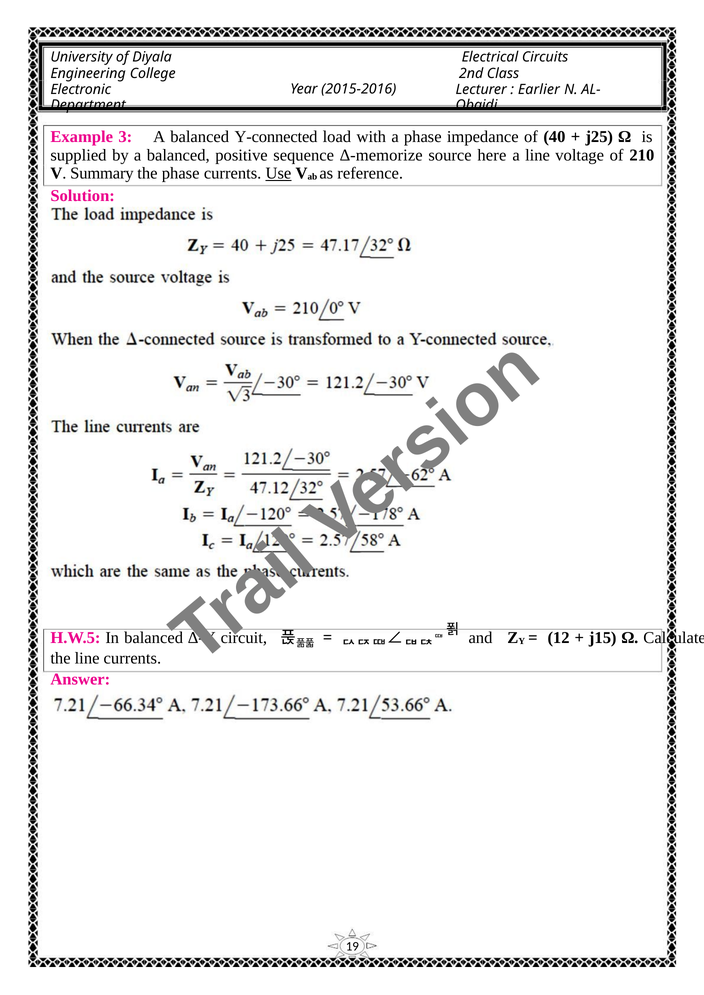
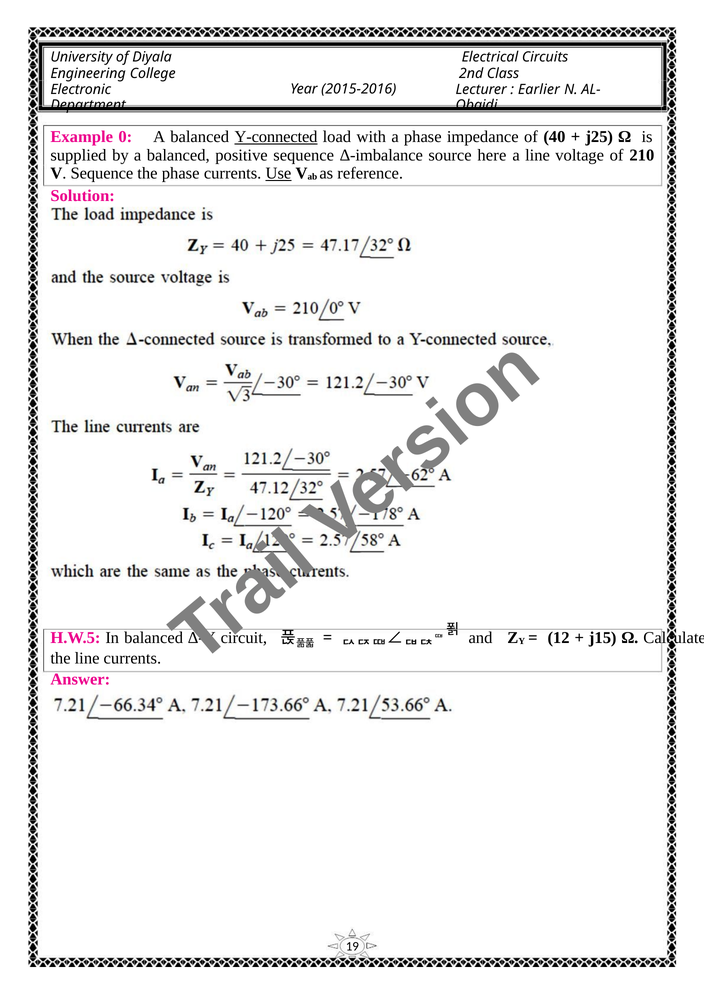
3: 3 -> 0 (125, 137)
Y-connected underline: none -> present (276, 137)
∆-memorize: ∆-memorize -> ∆-imbalance (381, 155)
V Summary: Summary -> Sequence (102, 174)
